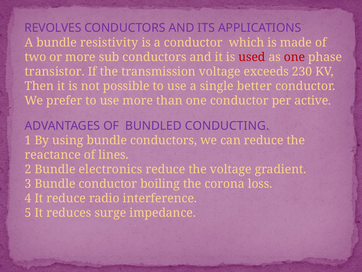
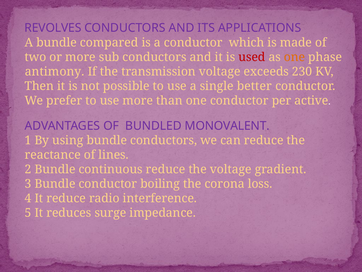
resistivity: resistivity -> compared (109, 42)
one colour: red -> orange (294, 57)
transistor: transistor -> antimony (55, 71)
CONDUCTING: CONDUCTING -> MONOVALENT (227, 126)
electronics: electronics -> continuous (111, 169)
